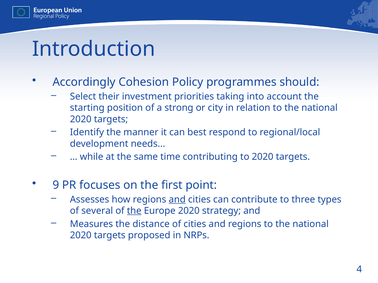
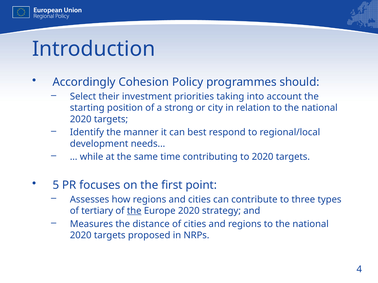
9: 9 -> 5 (56, 185)
and underline: present -> none (177, 200)
several: several -> tertiary (97, 211)
